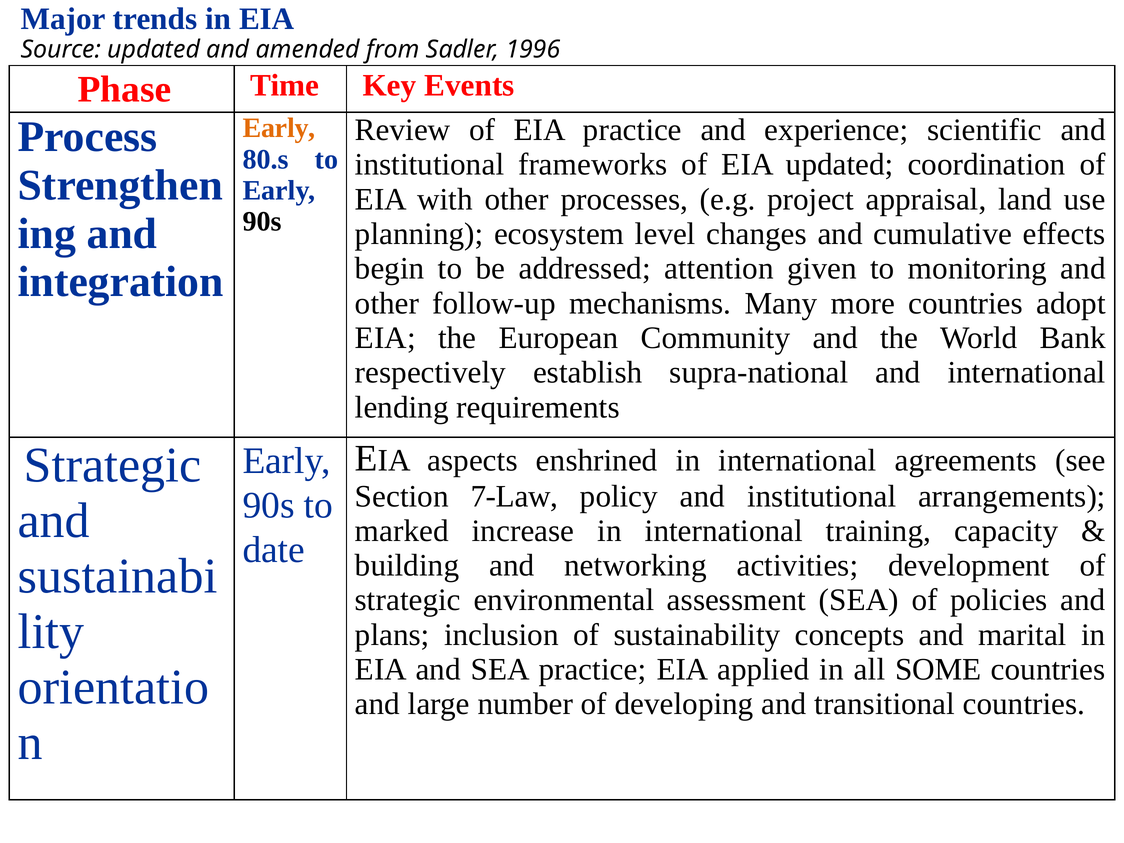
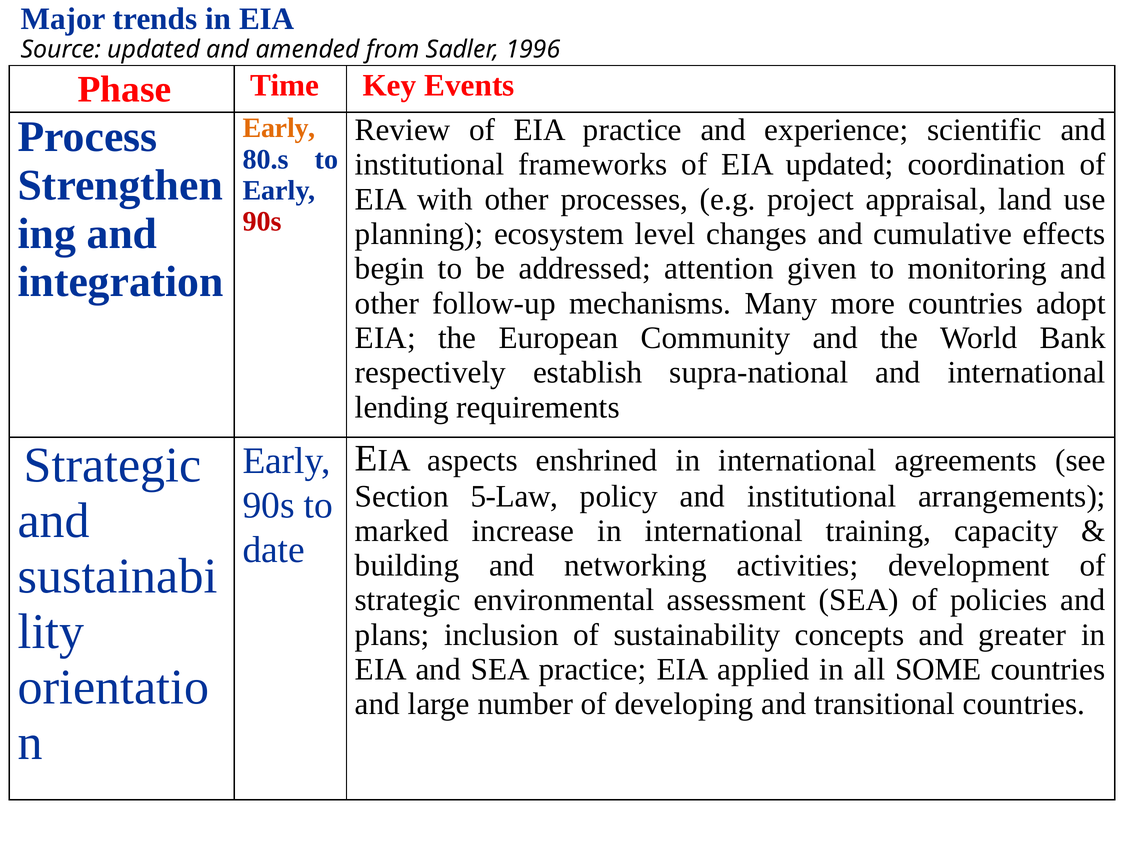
90s colour: black -> red (262, 222)
7-Law: 7-Law -> 5-Law (514, 496)
marital: marital -> greater (1022, 635)
